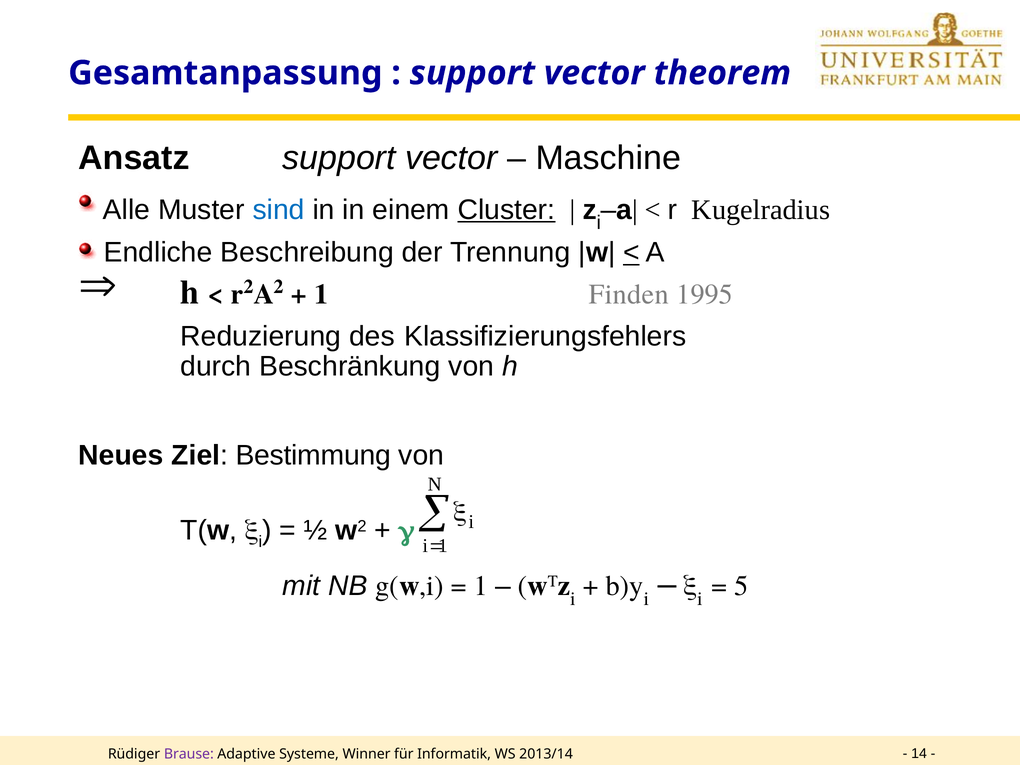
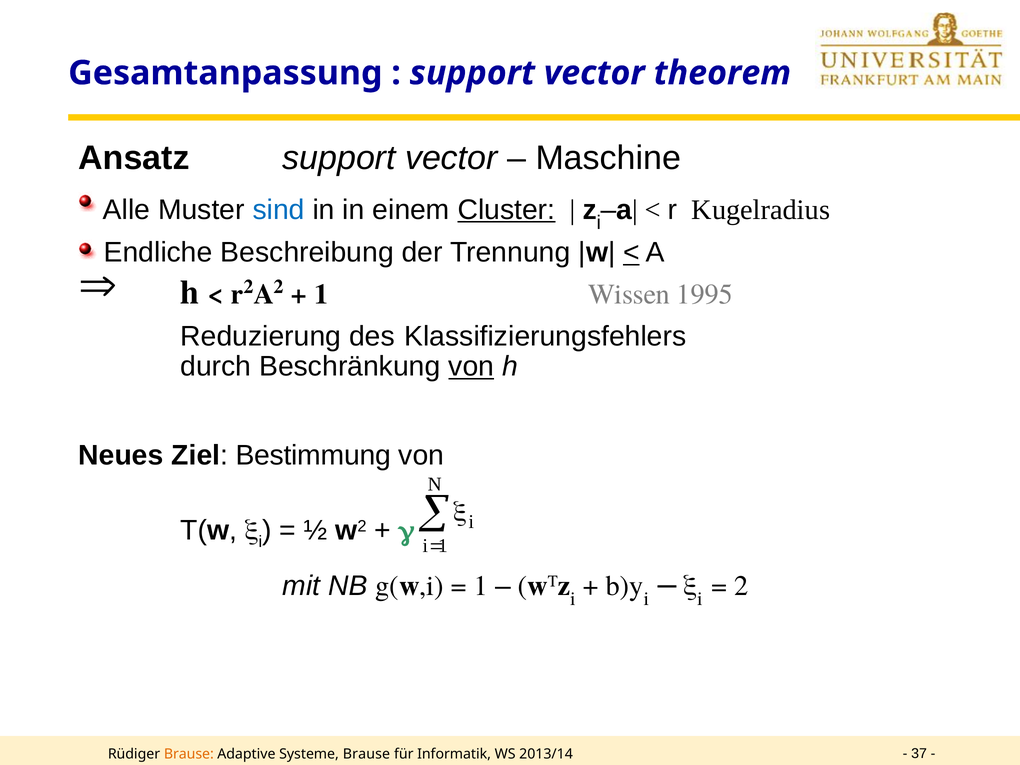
Finden: Finden -> Wissen (629, 294)
von underline: none -> present (471, 367)
5: 5 -> 2 (741, 586)
Brause colour: purple -> orange (189, 754)
Systeme Winner: Winner -> Brause (366, 754)
14: 14 -> 37 (919, 753)
